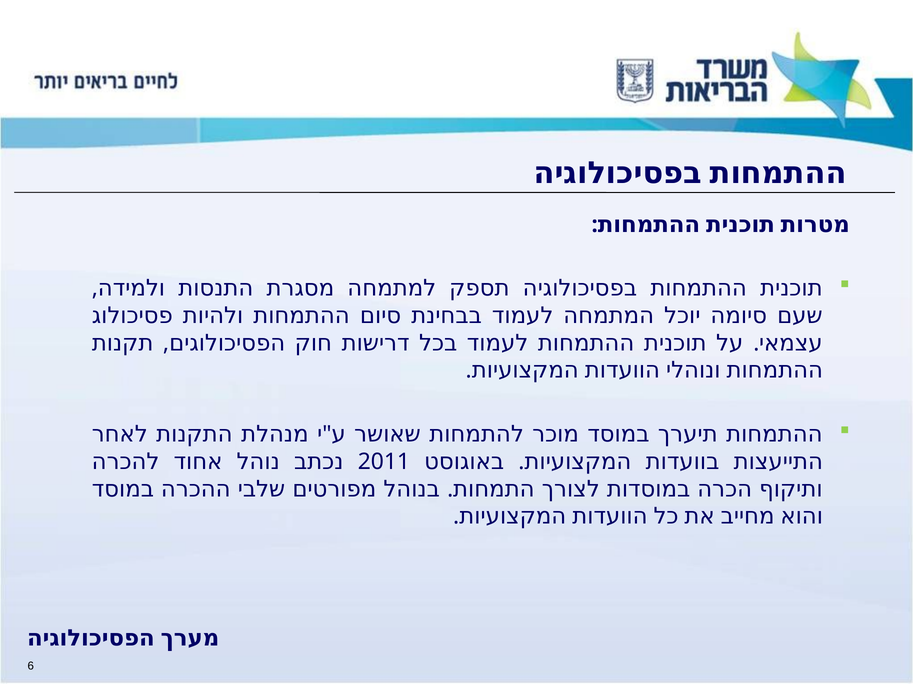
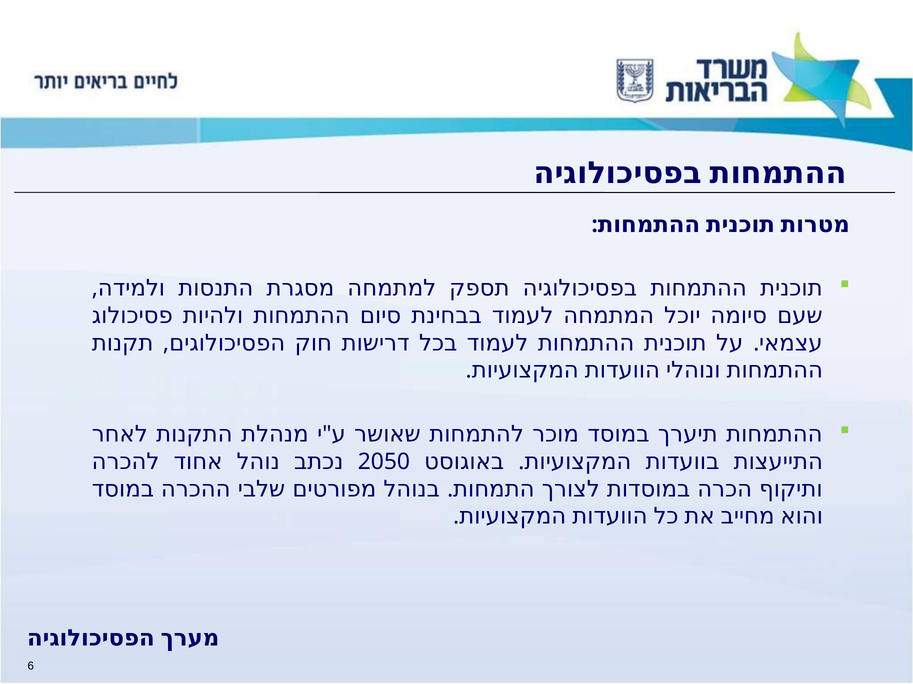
2011: 2011 -> 2050 (384, 462)
